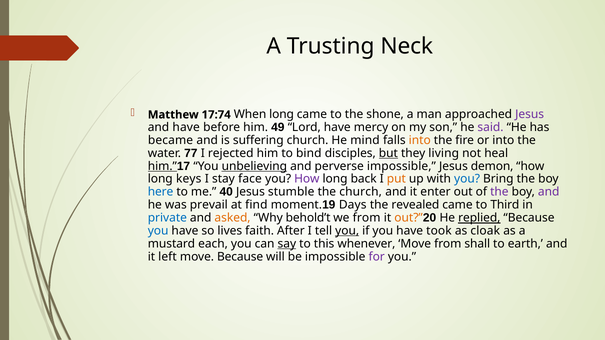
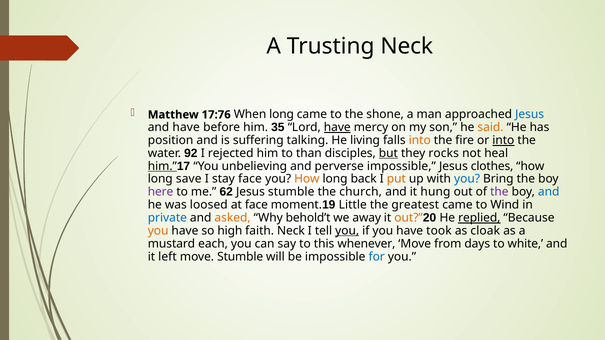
17:74: 17:74 -> 17:76 (216, 115)
Jesus colour: purple -> blue (530, 115)
49: 49 -> 35 (278, 127)
have underline: none -> present (337, 127)
said colour: purple -> orange (491, 127)
became: became -> position (171, 140)
suffering church: church -> talking (308, 140)
mind: mind -> living (365, 140)
into underline: none -> present (503, 140)
77: 77 -> 92 (191, 153)
bind: bind -> than (309, 153)
living: living -> rocks (444, 153)
unbelieving underline: present -> none (254, 166)
demon: demon -> clothes (492, 166)
keys: keys -> save (189, 179)
How colour: purple -> orange (307, 179)
here colour: blue -> purple (161, 192)
40: 40 -> 62 (226, 192)
enter: enter -> hung (435, 192)
and colour: purple -> blue (549, 192)
prevail: prevail -> loosed (209, 205)
at find: find -> face (256, 205)
Days: Days -> Little (353, 205)
revealed: revealed -> greatest (415, 205)
Third: Third -> Wind (505, 205)
we from: from -> away (367, 218)
you colour: blue -> orange (158, 231)
lives: lives -> high (230, 231)
faith After: After -> Neck (291, 231)
say underline: present -> none (287, 244)
shall: shall -> days (477, 244)
earth: earth -> white (525, 244)
move Because: Because -> Stumble (240, 257)
for colour: purple -> blue (377, 257)
